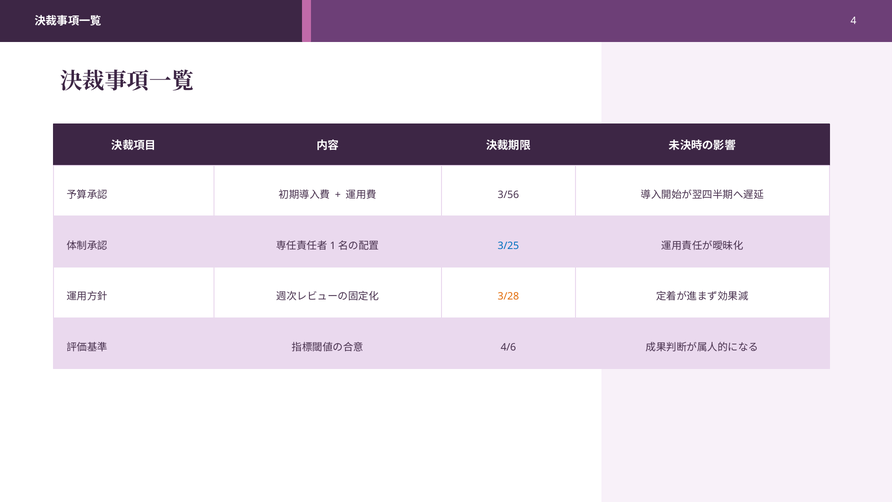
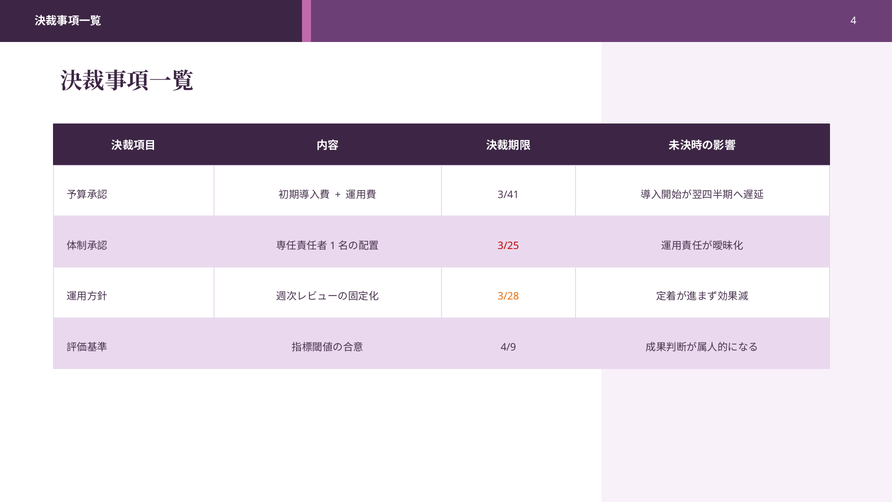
3/56: 3/56 -> 3/41 (508, 195)
3/25 colour: blue -> red (508, 246)
4/6: 4/6 -> 4/9 (508, 347)
